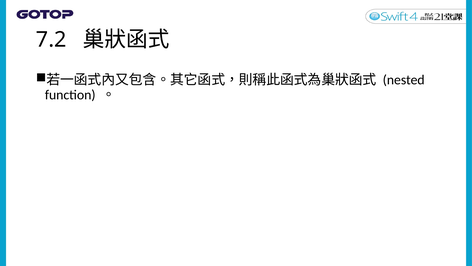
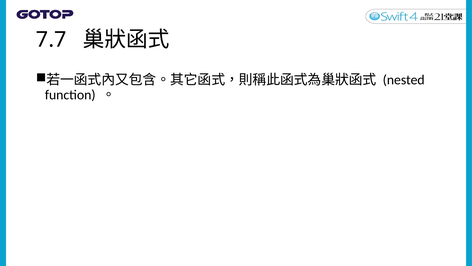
7.2: 7.2 -> 7.7 (51, 40)
